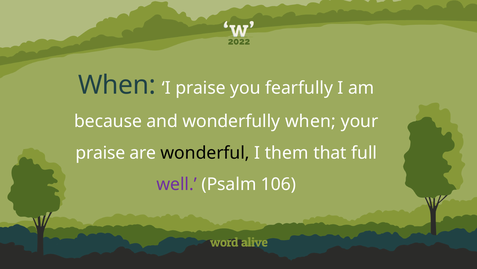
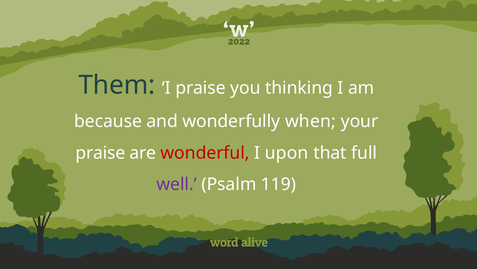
When: When -> Them (117, 85)
fearfully: fearfully -> thinking (299, 88)
wonderful colour: black -> red (205, 152)
them: them -> upon (287, 152)
106: 106 -> 119 (279, 184)
